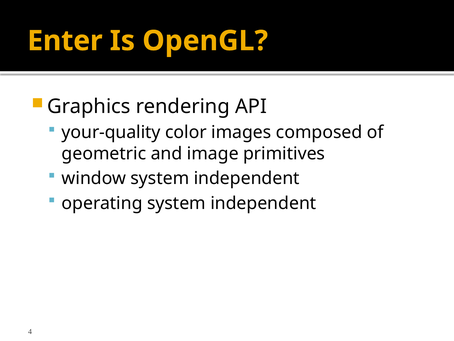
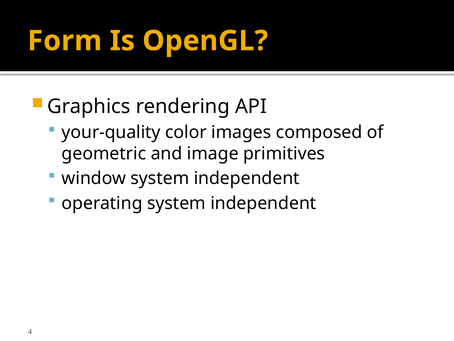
Enter: Enter -> Form (65, 41)
